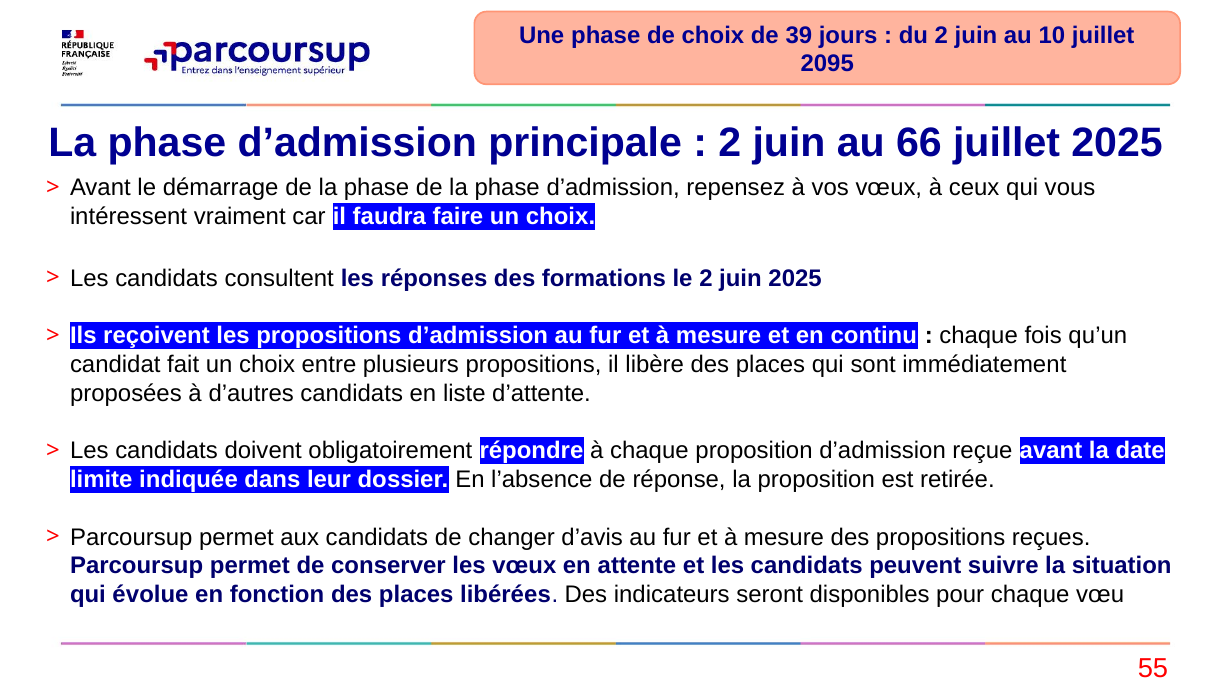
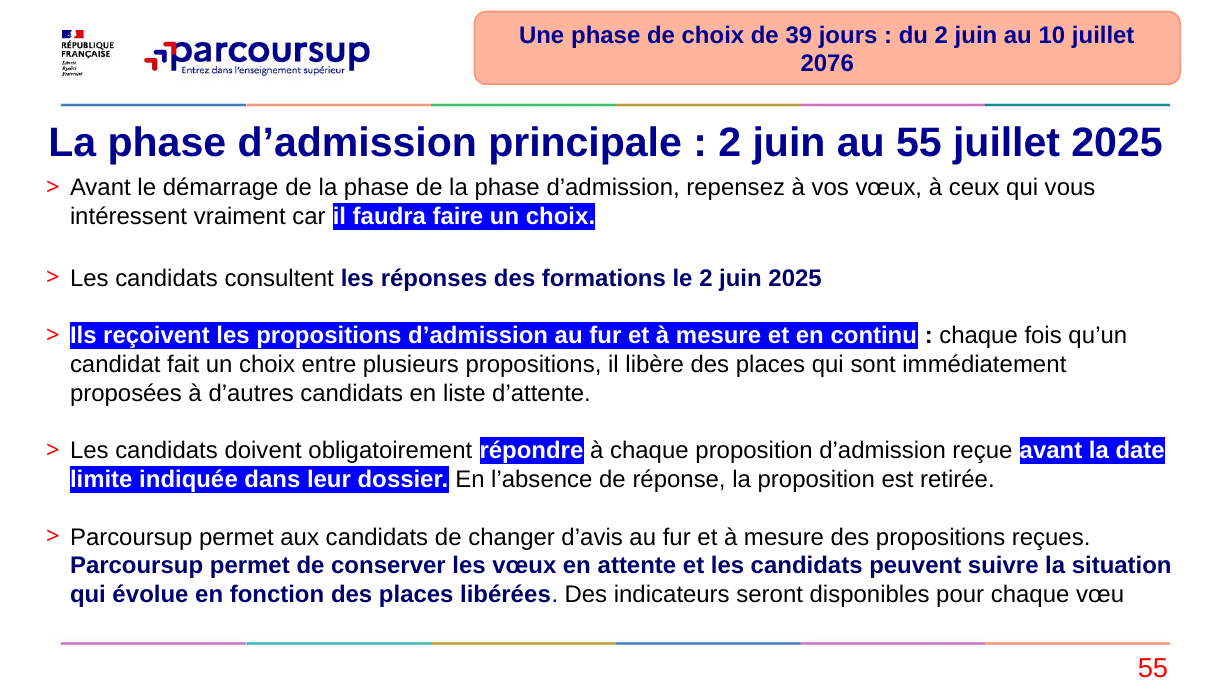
2095: 2095 -> 2076 (827, 64)
au 66: 66 -> 55 (919, 143)
